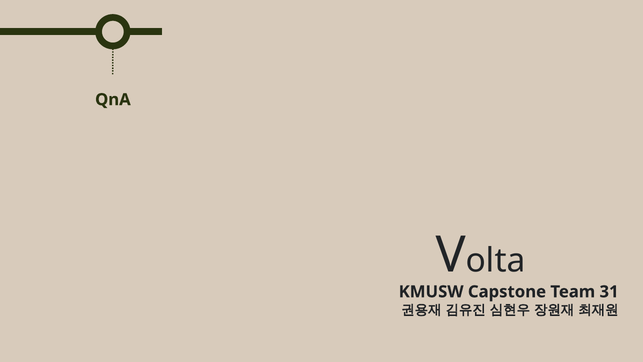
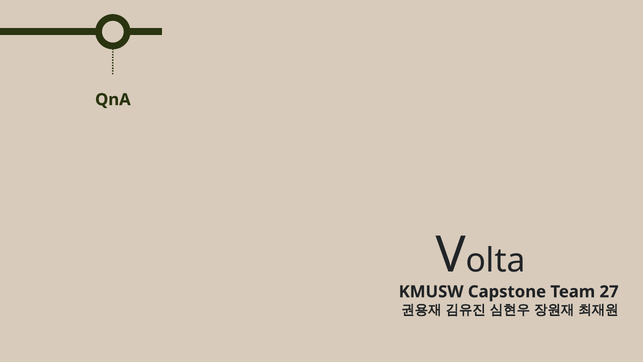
31: 31 -> 27 (609, 292)
